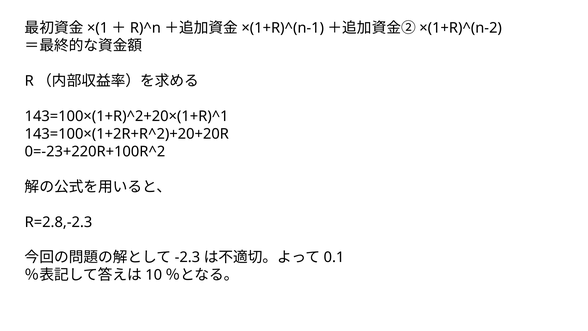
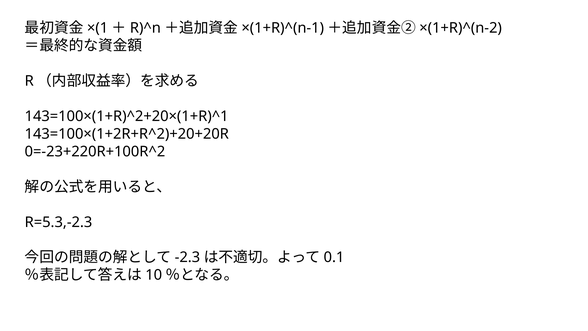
R=2.8,-2.3: R=2.8,-2.3 -> R=5.3,-2.3 (58, 222)
